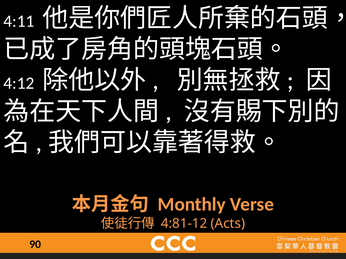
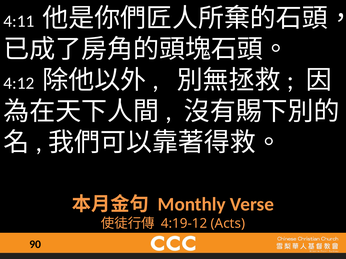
4:81-12: 4:81-12 -> 4:19-12 (184, 224)
